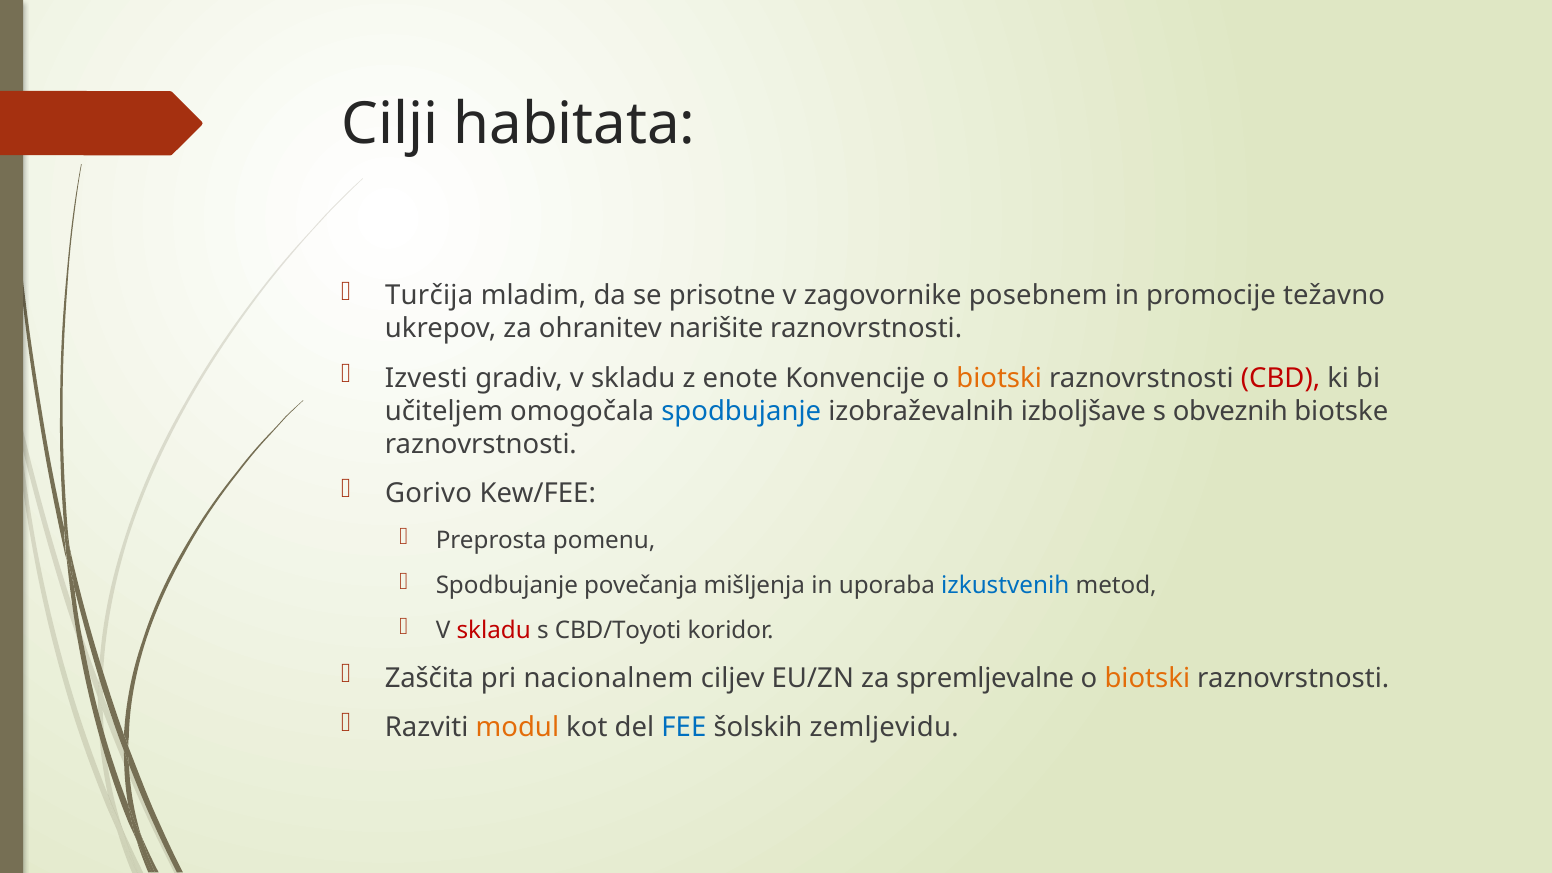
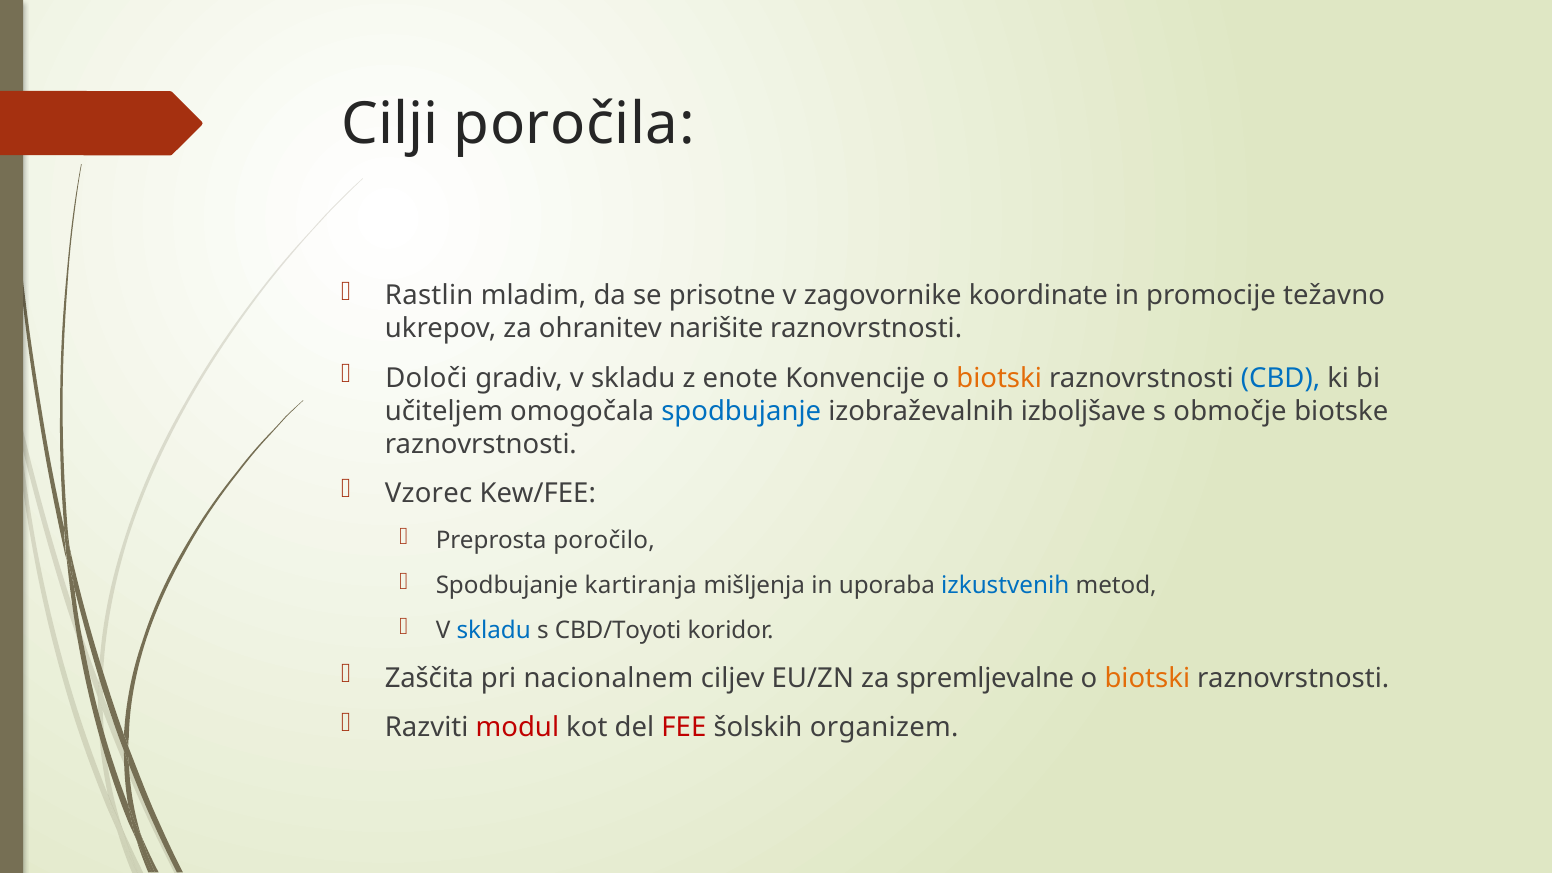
habitata: habitata -> poročila (574, 124)
Turčija: Turčija -> Rastlin (429, 296)
posebnem: posebnem -> koordinate (1038, 296)
Izvesti: Izvesti -> Določi (426, 378)
CBD colour: red -> blue (1281, 378)
obveznih: obveznih -> območje (1230, 411)
Gorivo: Gorivo -> Vzorec (429, 493)
pomenu: pomenu -> poročilo (604, 540)
povečanja: povečanja -> kartiranja (641, 585)
skladu colour: red -> blue (494, 631)
modul colour: orange -> red (517, 727)
FEE colour: blue -> red (684, 727)
zemljevidu: zemljevidu -> organizem (884, 727)
